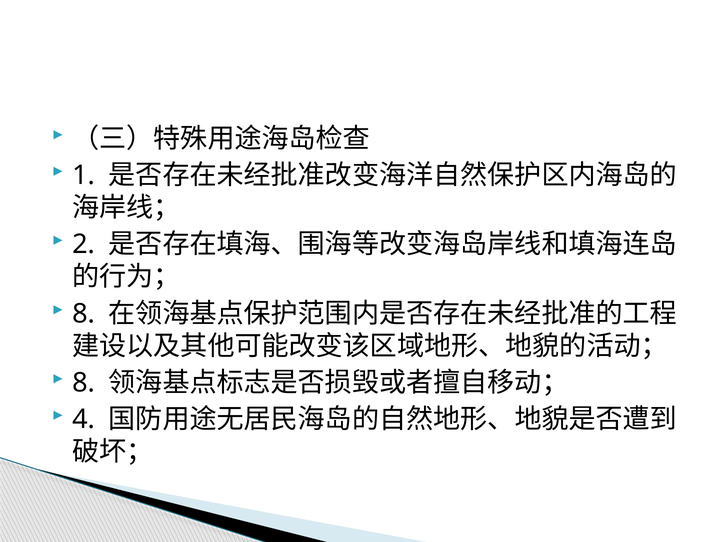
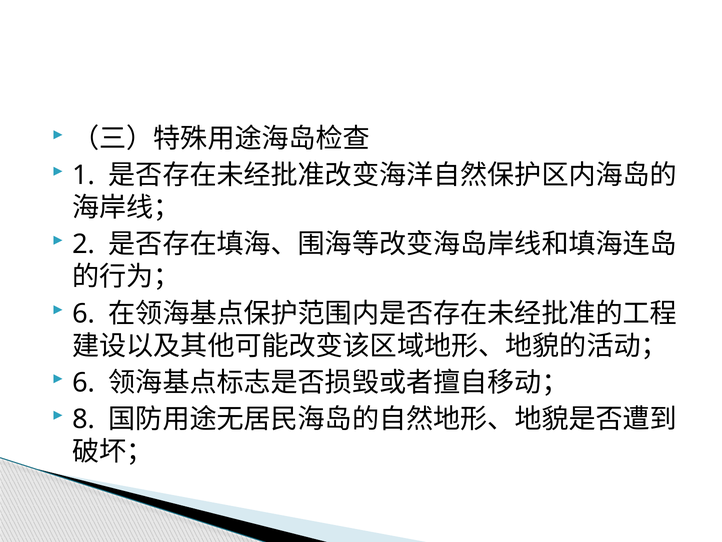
8: 8 -> 6 (83, 313)
8: 8 -> 6 (83, 382)
4: 4 -> 8 (83, 419)
